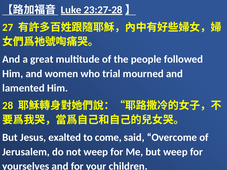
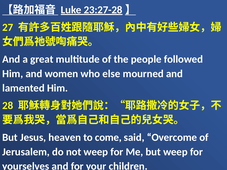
trial: trial -> else (111, 74)
exalted: exalted -> heaven (65, 138)
